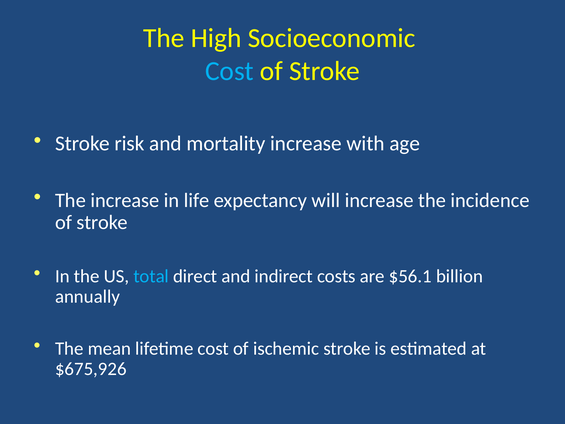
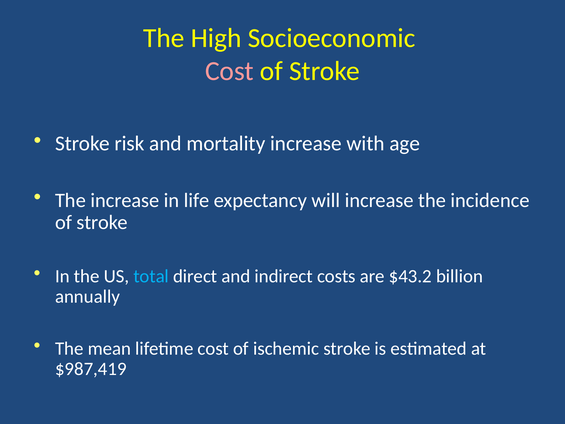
Cost colour: light blue -> pink (229, 71)
$56.1: $56.1 -> $43.2 (410, 276)
$675,926: $675,926 -> $987,419 (91, 369)
